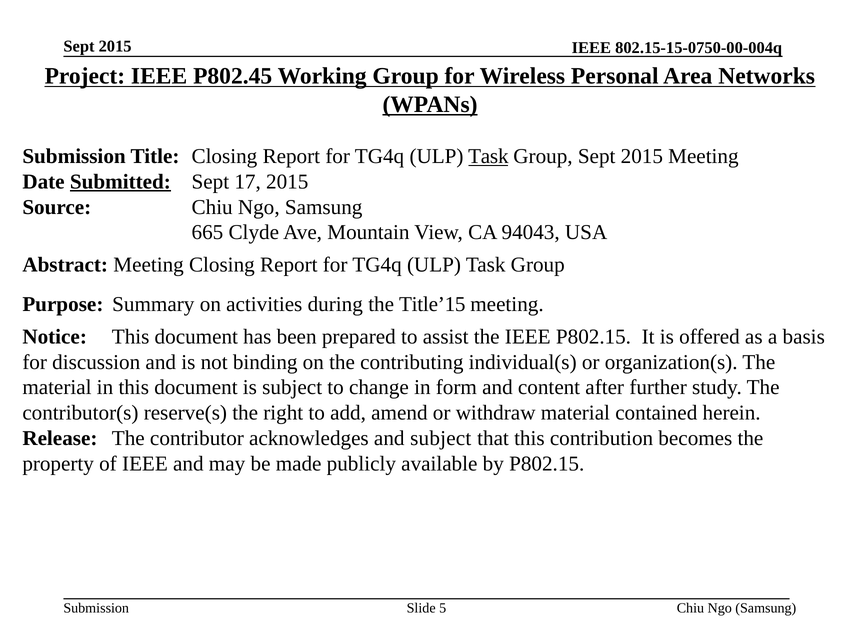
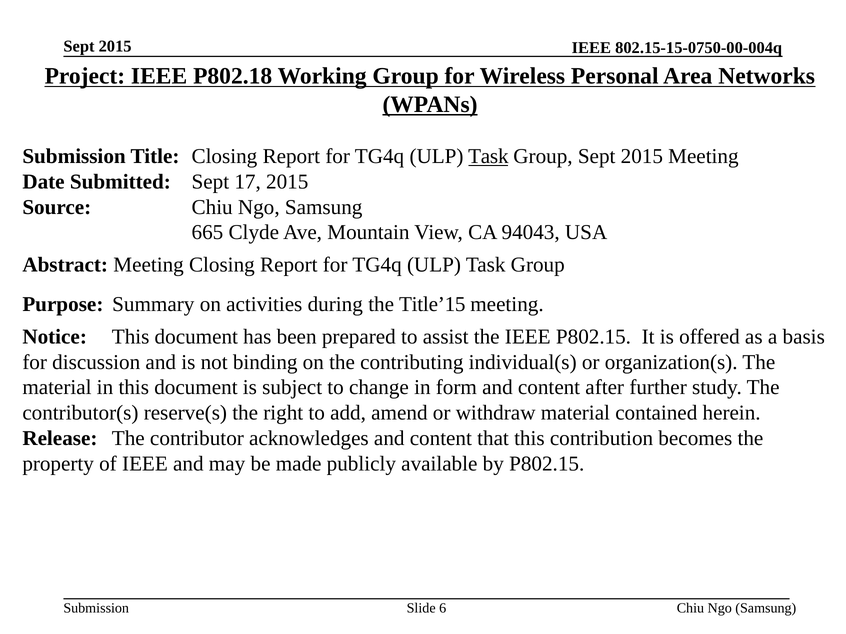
P802.45: P802.45 -> P802.18 (233, 76)
Submitted underline: present -> none (120, 182)
acknowledges and subject: subject -> content (441, 439)
5: 5 -> 6 (443, 609)
